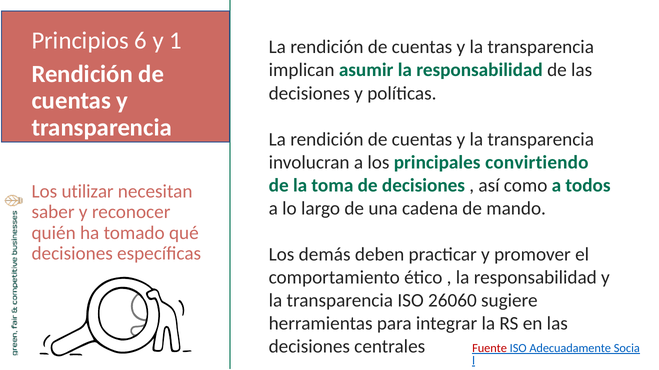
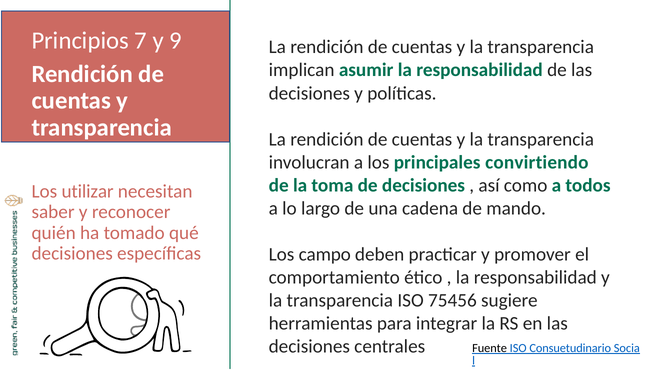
6: 6 -> 7 (141, 41)
1: 1 -> 9 (176, 41)
demás: demás -> campo (325, 255)
26060: 26060 -> 75456 (452, 301)
Fuente colour: red -> black (490, 349)
Adecuadamente: Adecuadamente -> Consuetudinario (570, 349)
